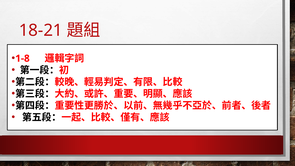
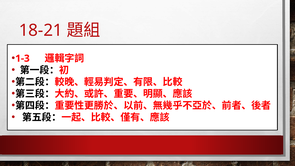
1-8: 1-8 -> 1-3 (22, 58)
